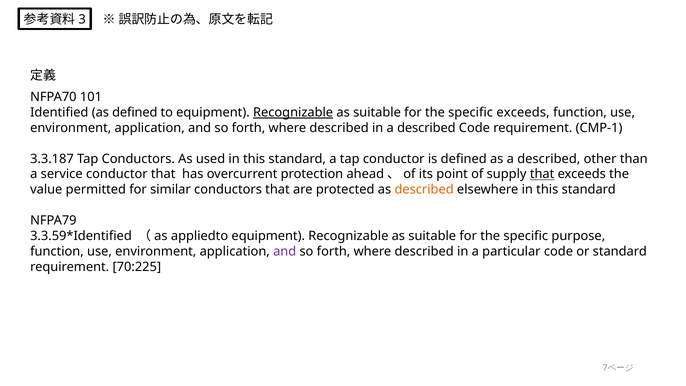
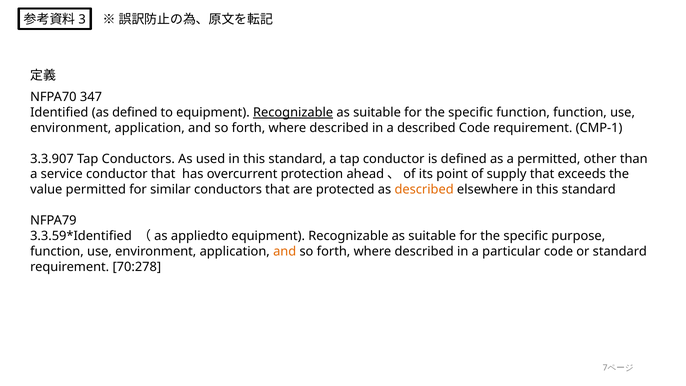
101: 101 -> 347 (91, 97)
specific exceeds: exceeds -> function (523, 112)
3.3.187: 3.3.187 -> 3.3.907 (52, 159)
as a described: described -> permitted (549, 159)
that underline: present -> none (542, 174)
and colour: purple -> orange (285, 251)
70:225: 70:225 -> 70:278 (137, 267)
